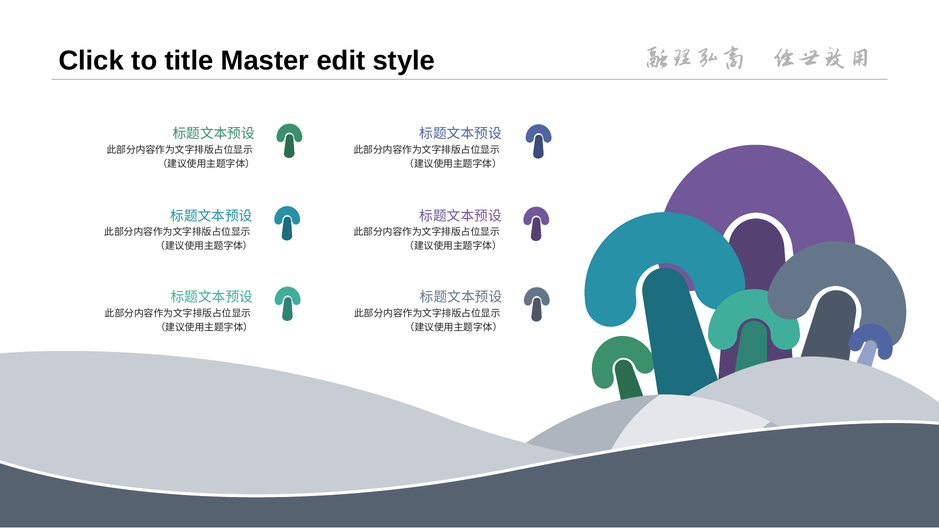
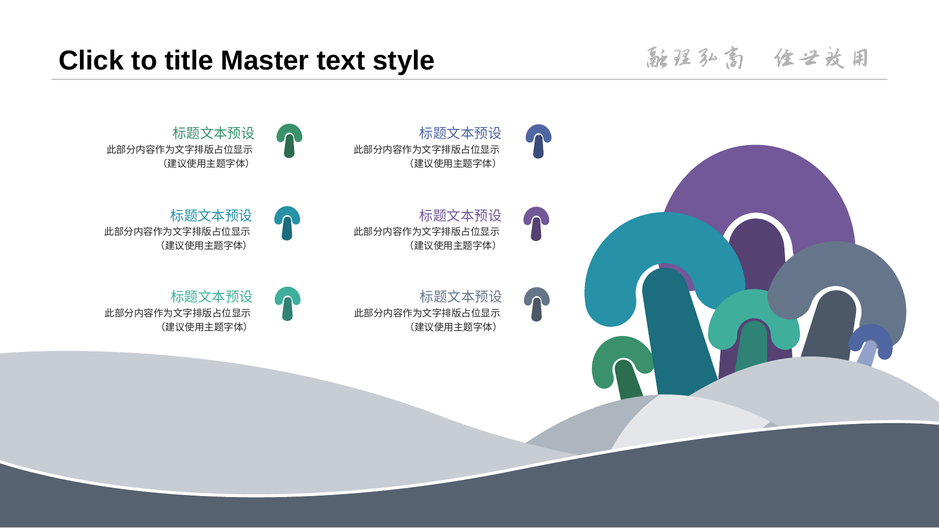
edit: edit -> text (341, 61)
